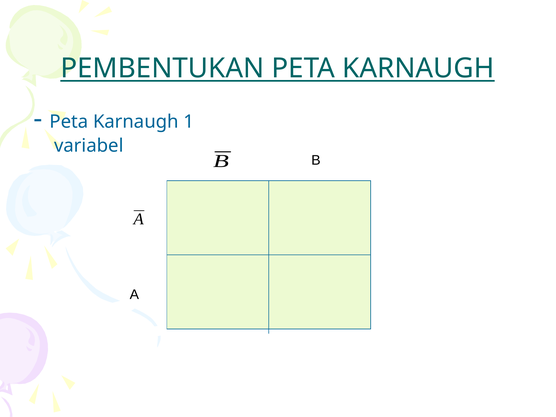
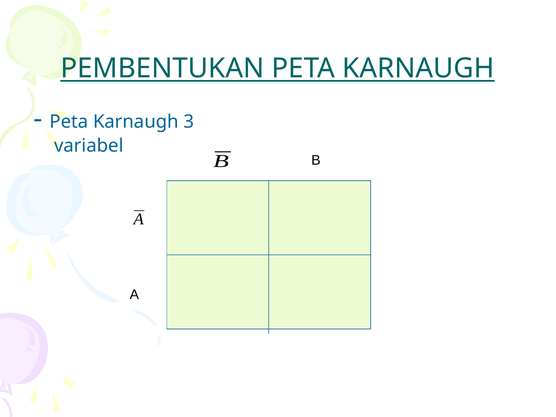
1: 1 -> 3 (189, 122)
